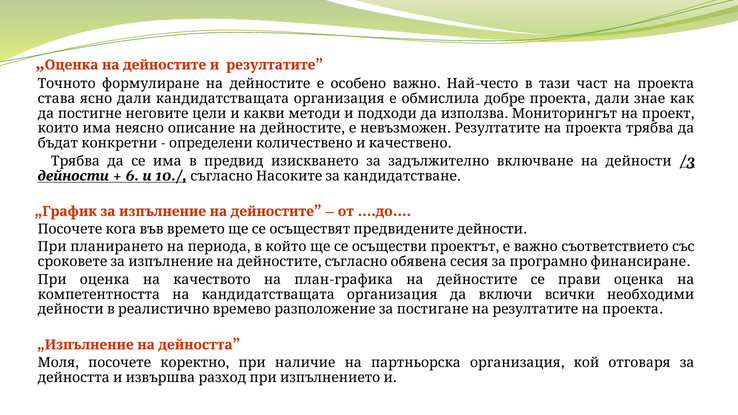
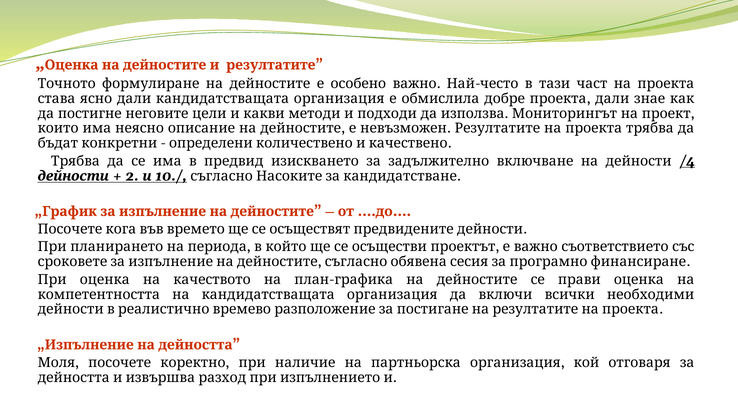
/3: /3 -> /4 (687, 161)
6: 6 -> 2 (132, 176)
